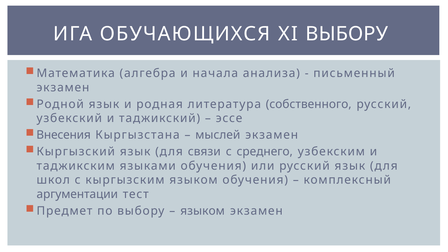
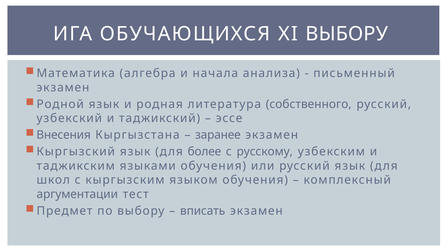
мыслей: мыслей -> заранее (218, 135)
связи: связи -> более (204, 152)
среднего: среднего -> русскому (265, 152)
языком: языком -> вписать (203, 211)
